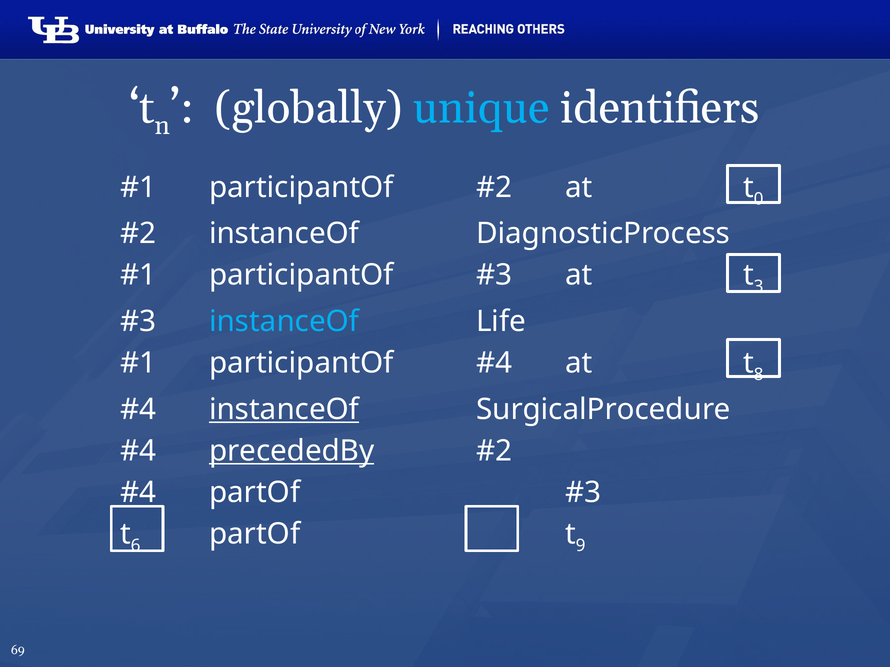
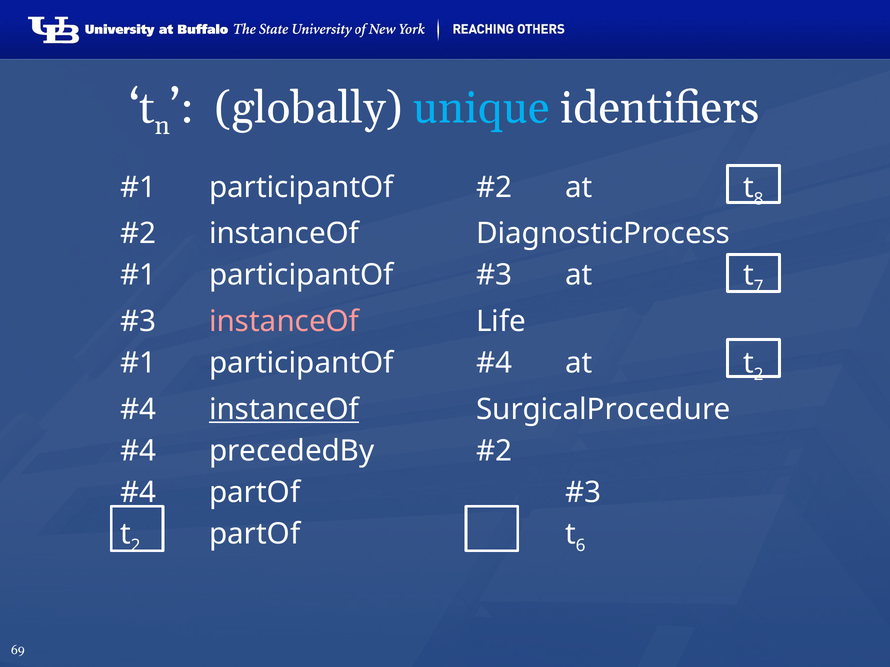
0: 0 -> 8 (759, 199)
3: 3 -> 7 (759, 287)
instanceOf colour: light blue -> pink (284, 322)
8: 8 -> 2 (759, 375)
precededBy underline: present -> none (292, 451)
6: 6 -> 2 (136, 546)
9: 9 -> 6 (581, 546)
